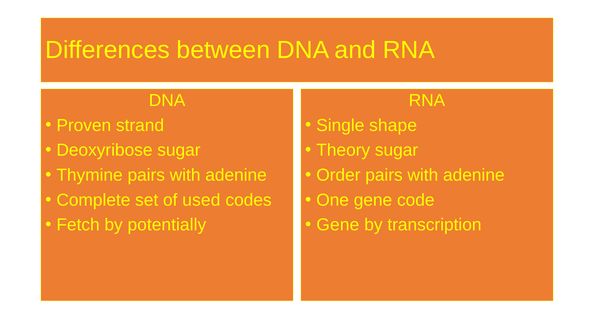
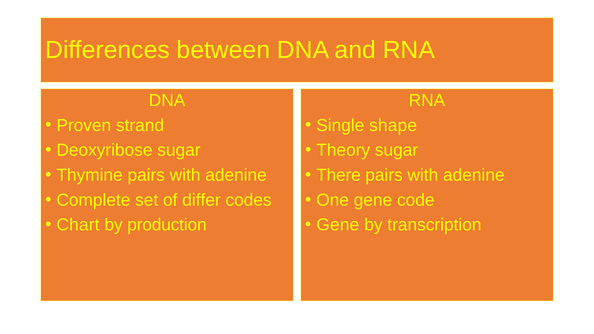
Order: Order -> There (338, 175)
used: used -> differ (201, 200)
Fetch: Fetch -> Chart (78, 225)
potentially: potentially -> production (167, 225)
